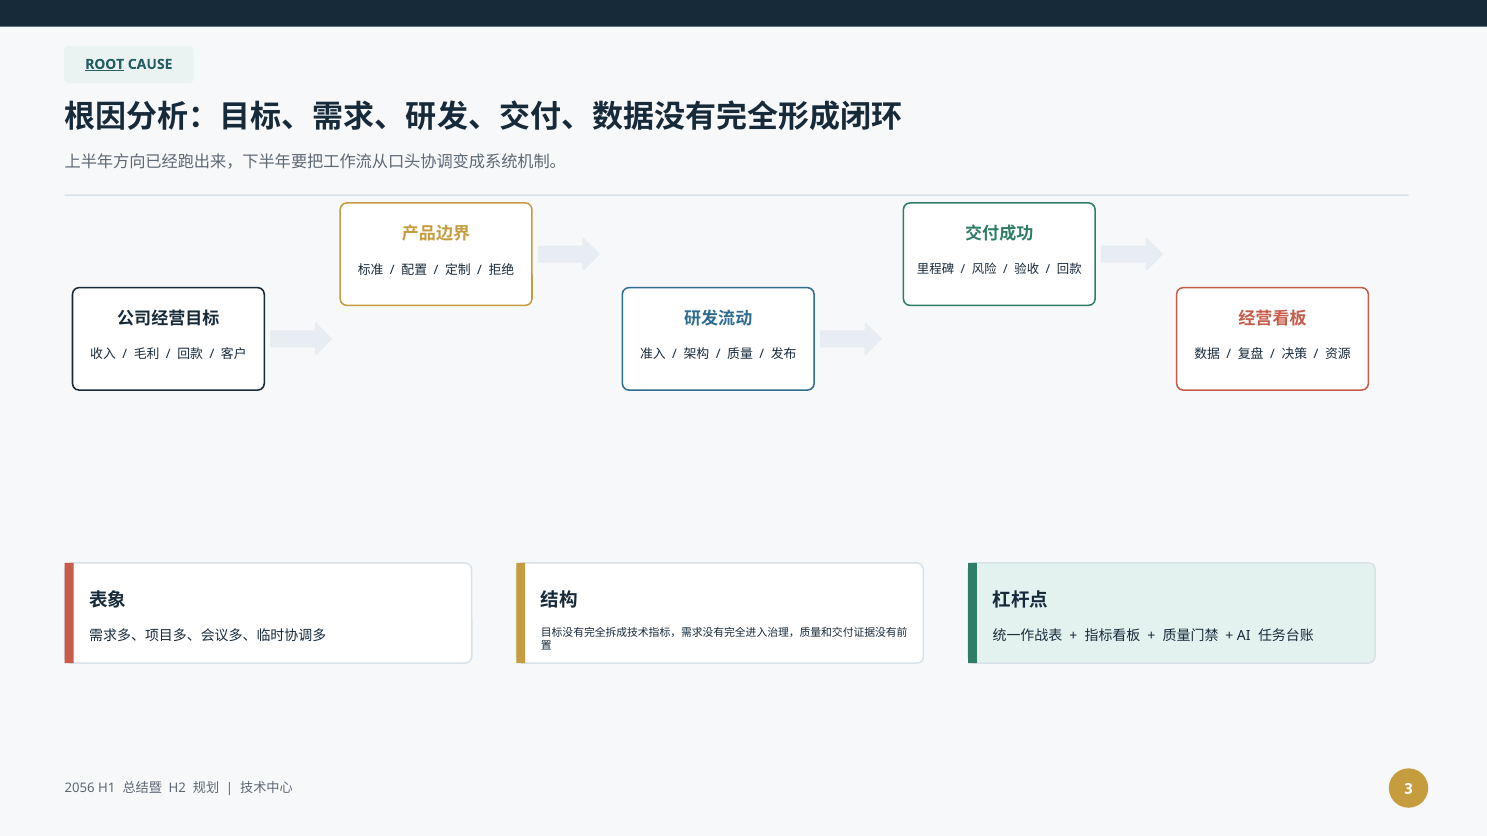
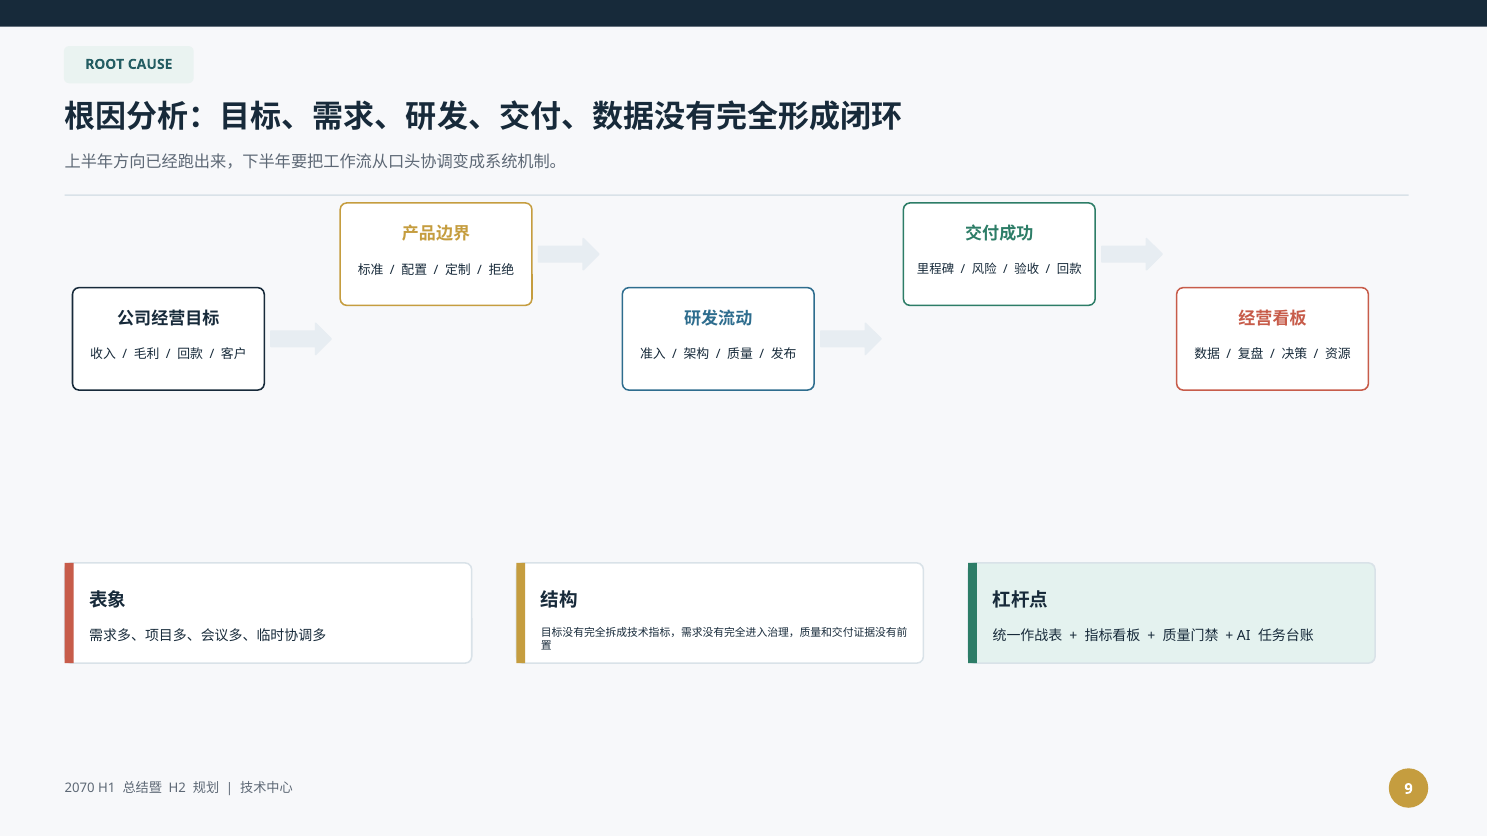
ROOT underline: present -> none (105, 64)
2056: 2056 -> 2070 (80, 789)
3: 3 -> 9 (1409, 789)
